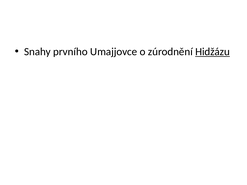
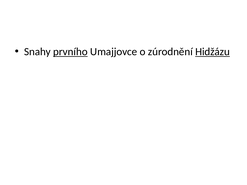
prvního underline: none -> present (70, 52)
